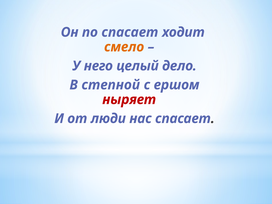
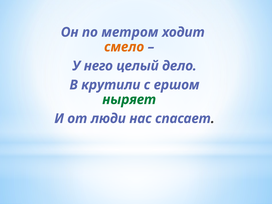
по спасает: спасает -> метром (130, 32)
степной: степной -> крутили (111, 85)
ныряет colour: red -> green (129, 100)
